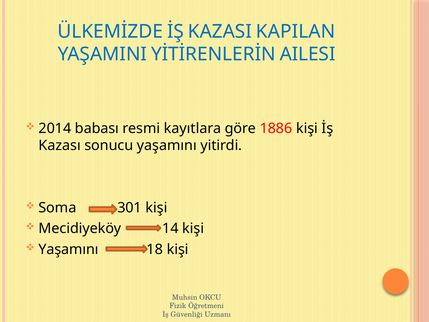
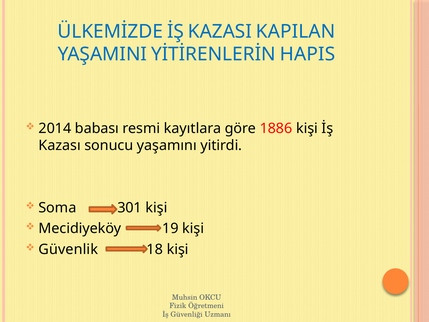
AILESI: AILESI -> HAPIS (307, 54)
14: 14 -> 19 (170, 228)
Yaşamını: Yaşamını -> Güvenlik (68, 249)
